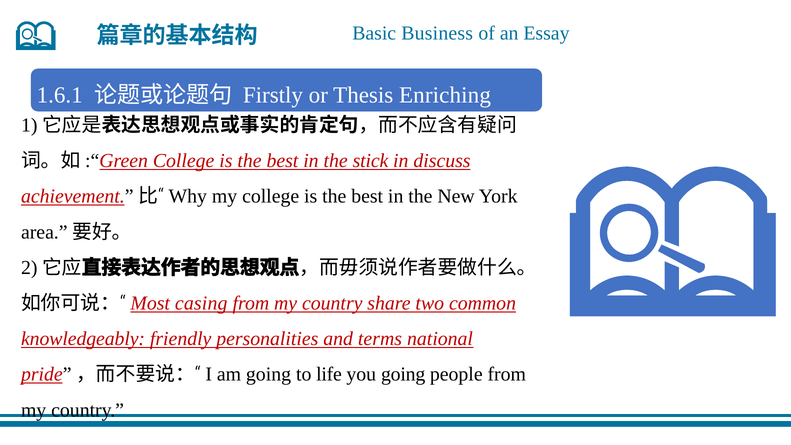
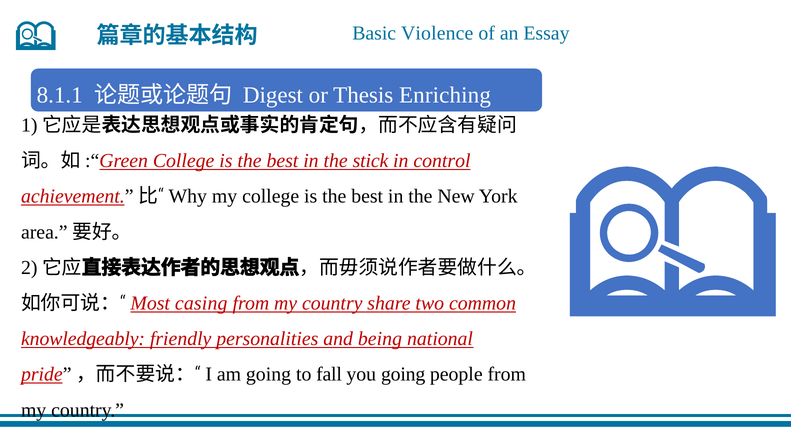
Business: Business -> Violence (437, 33)
1.6.1: 1.6.1 -> 8.1.1 (60, 95)
Firstly: Firstly -> Digest (273, 95)
discuss: discuss -> control (442, 161)
terms: terms -> being (380, 339)
life: life -> fall (329, 374)
